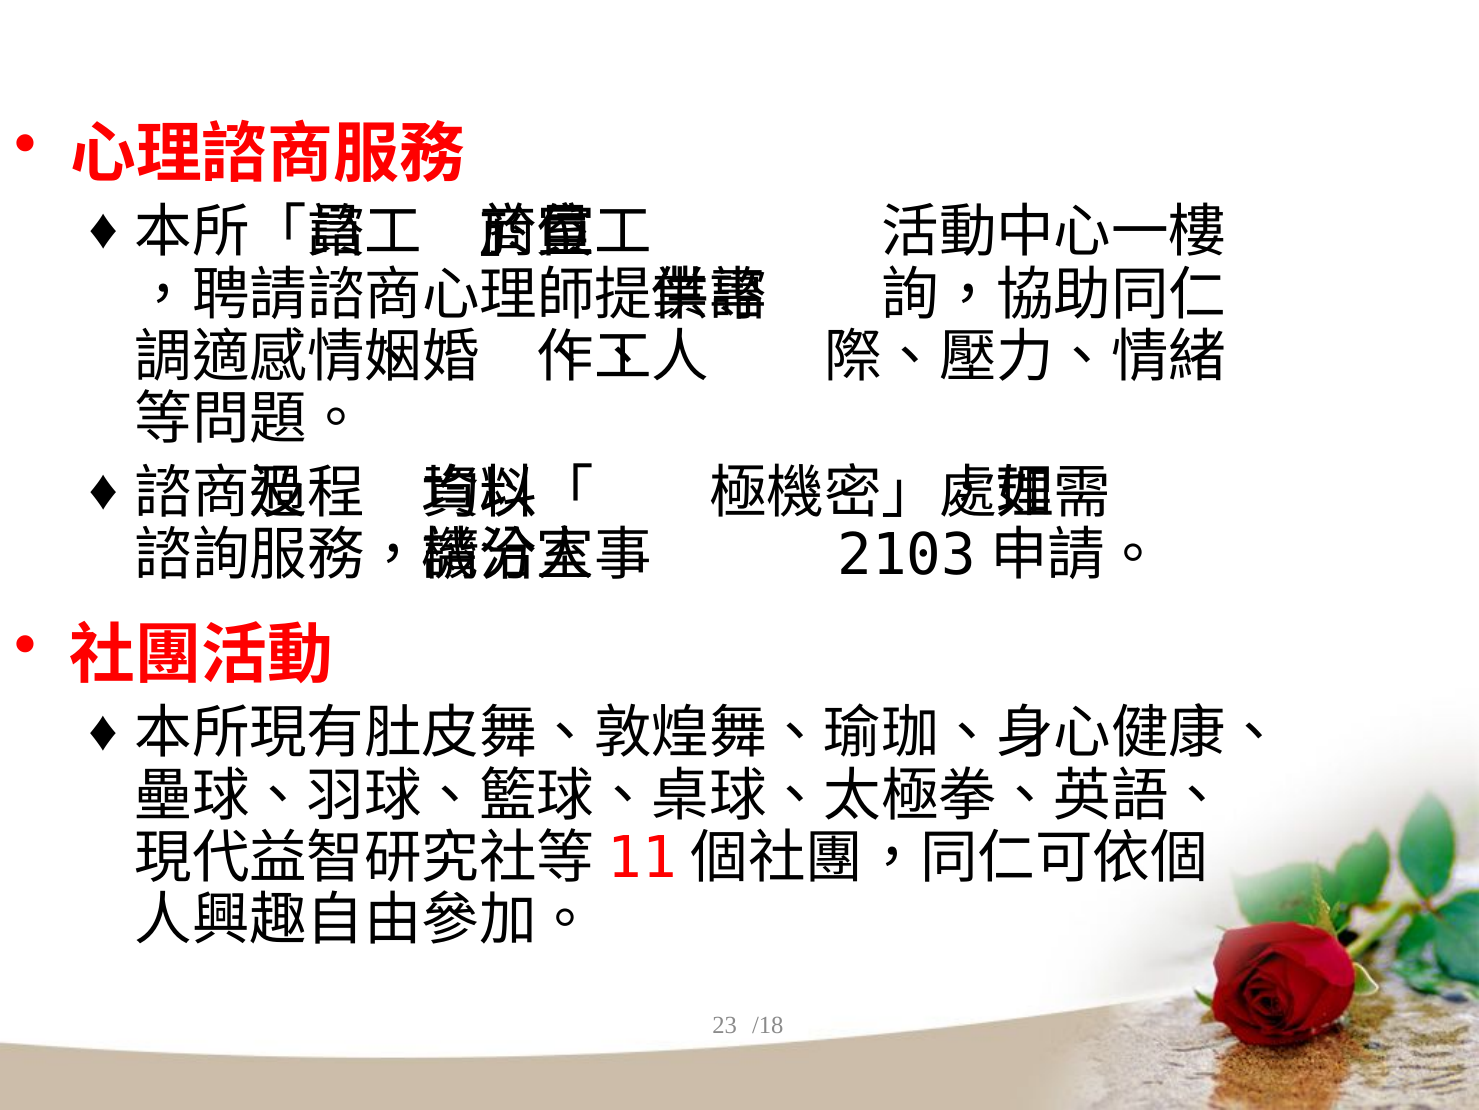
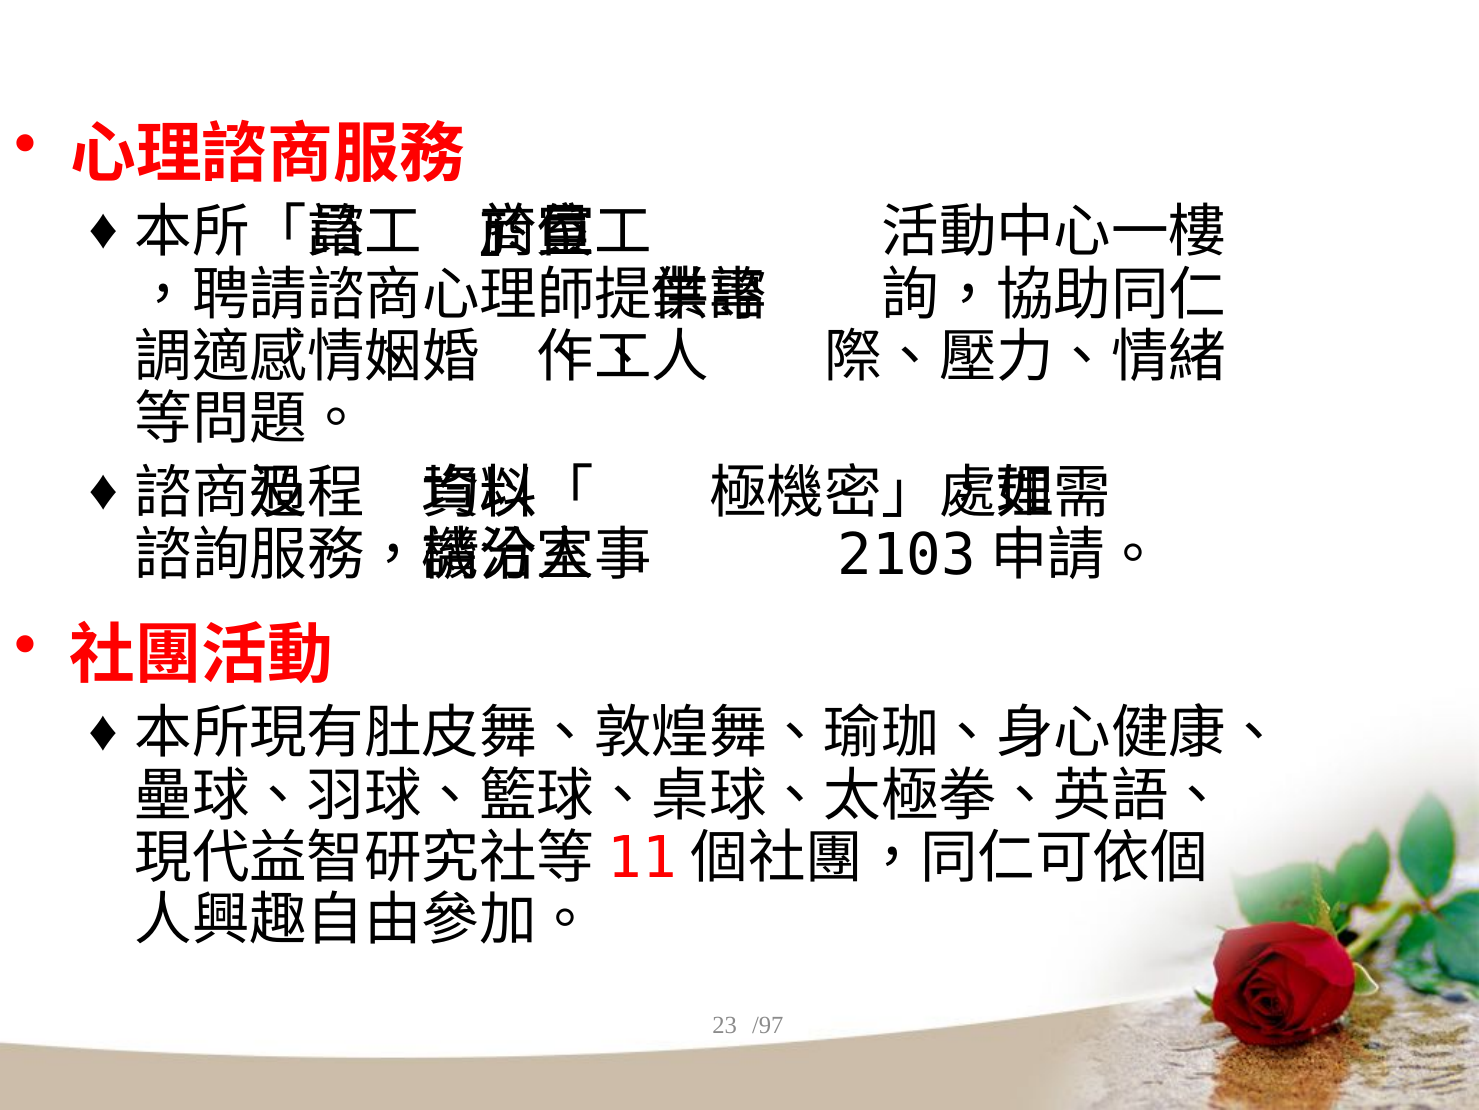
/18: /18 -> /97 (768, 1025)
